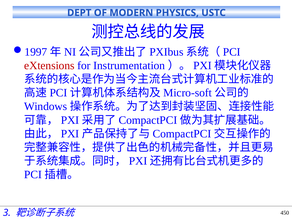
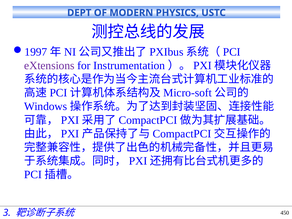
eXtensions colour: red -> purple (49, 66)
